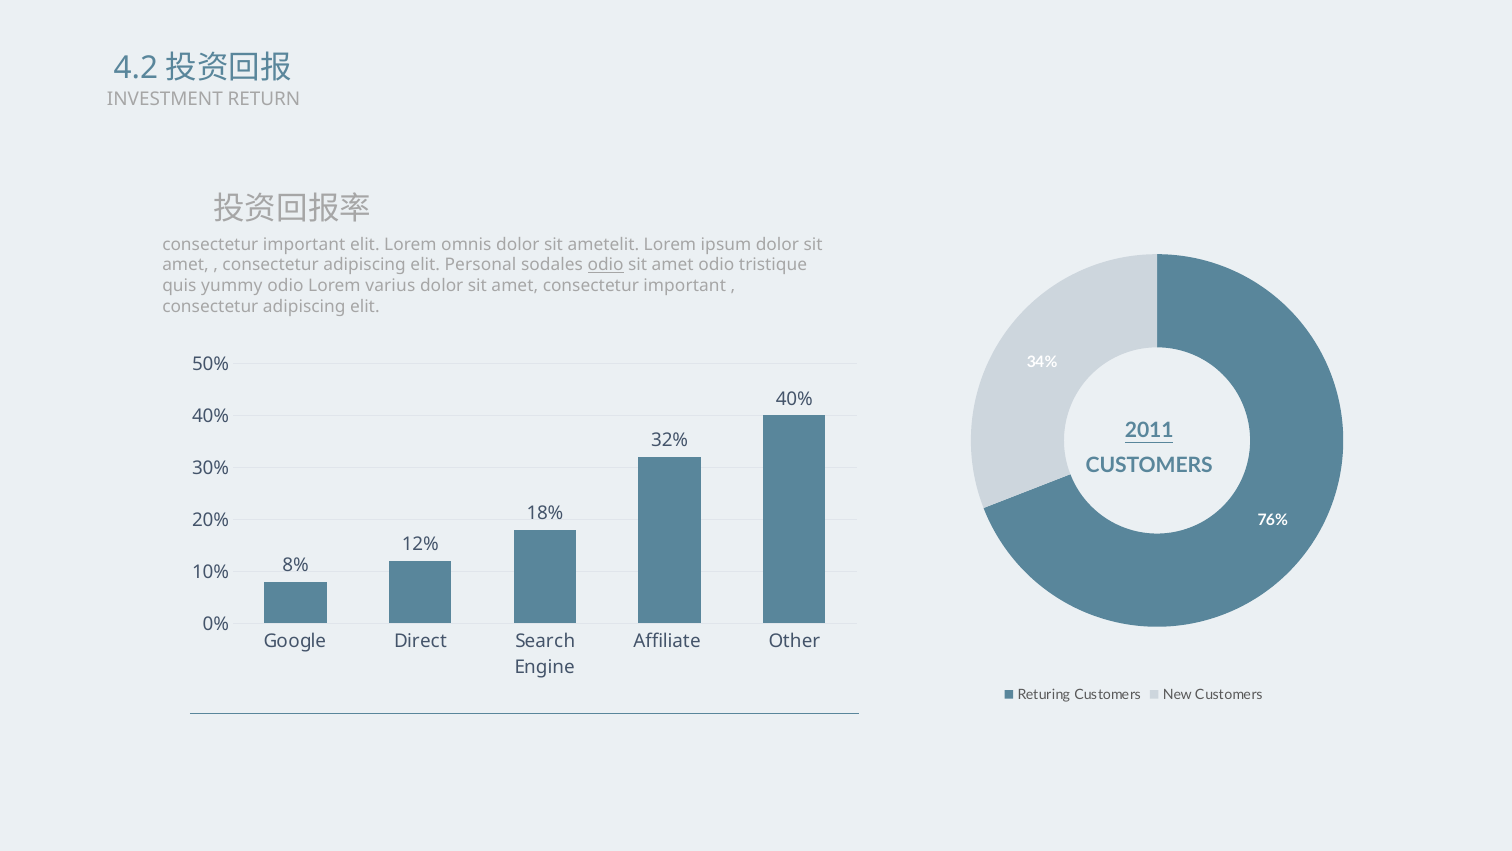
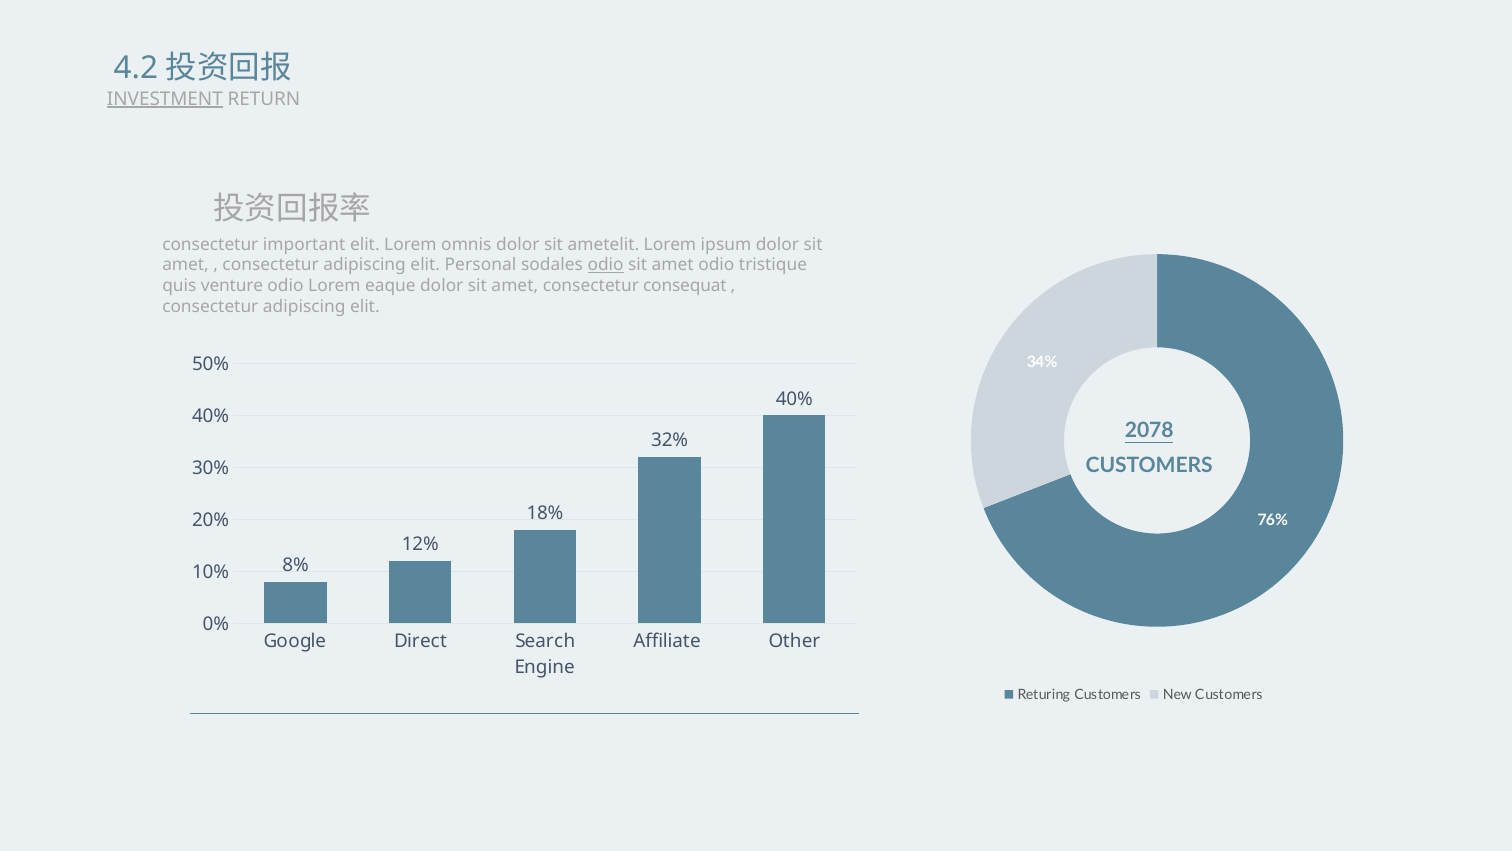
INVESTMENT underline: none -> present (165, 99)
yummy: yummy -> venture (232, 286)
varius: varius -> eaque (390, 286)
amet consectetur important: important -> consequat (685, 286)
2011: 2011 -> 2078 (1149, 430)
